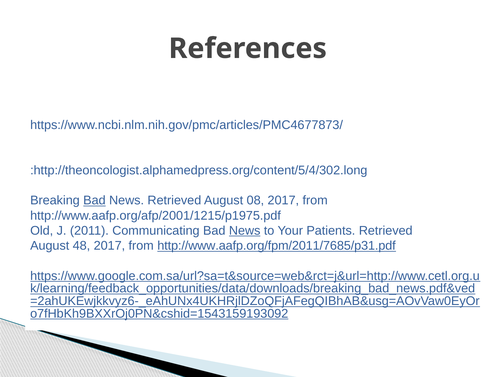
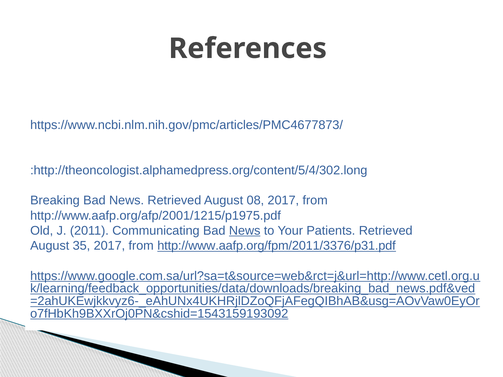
Bad underline: present -> none (94, 201)
48: 48 -> 35 (81, 246)
http://www.aafp.org/fpm/2011/7685/p31.pdf: http://www.aafp.org/fpm/2011/7685/p31.pdf -> http://www.aafp.org/fpm/2011/3376/p31.pdf (277, 246)
